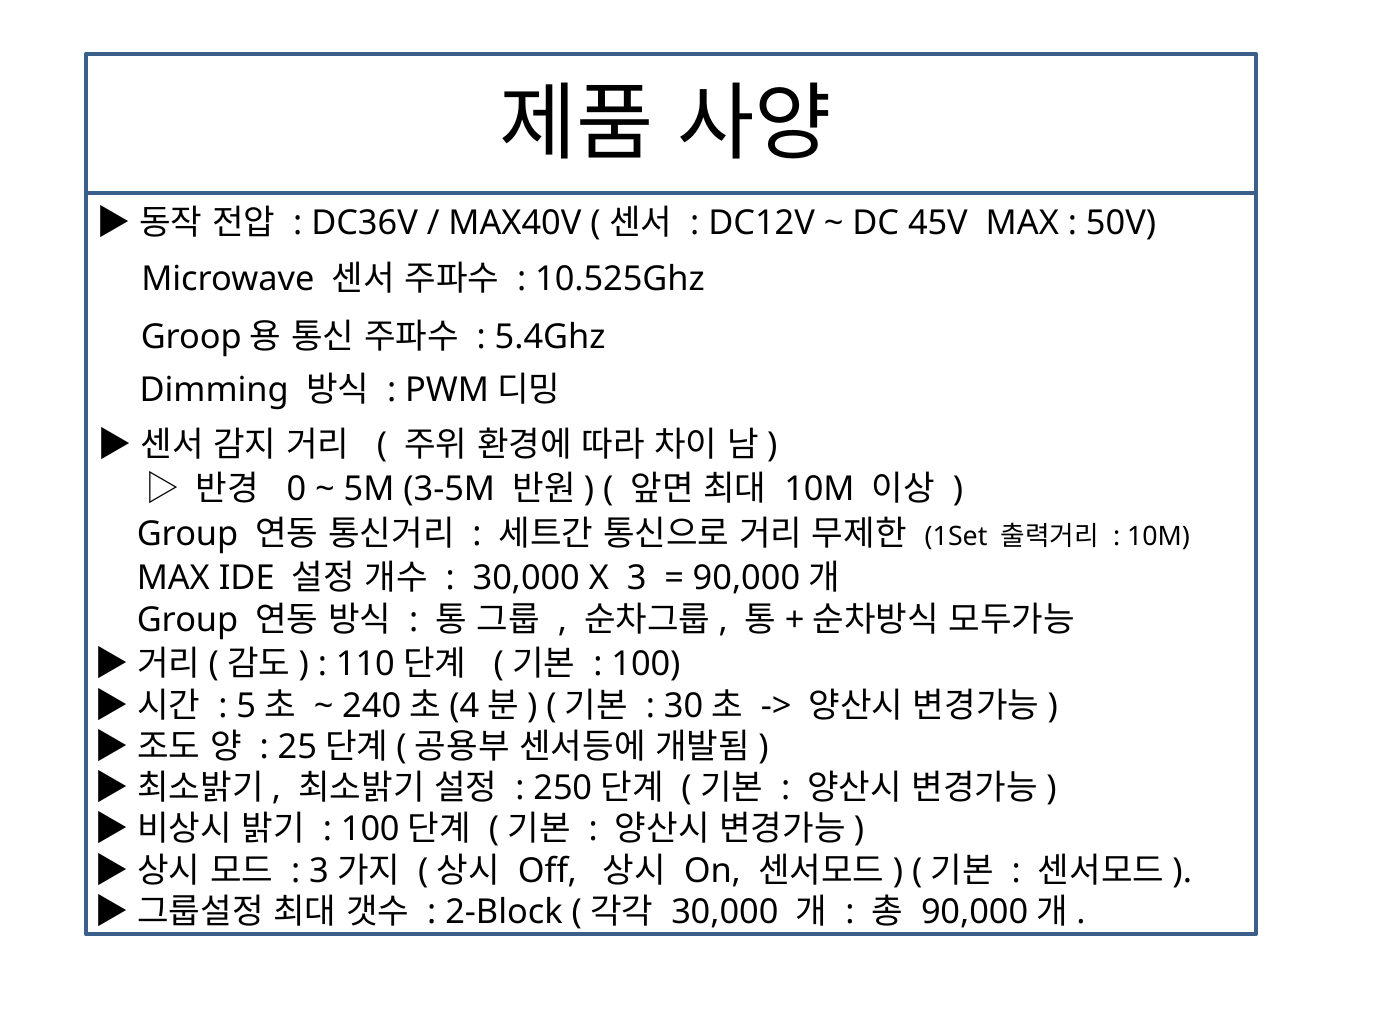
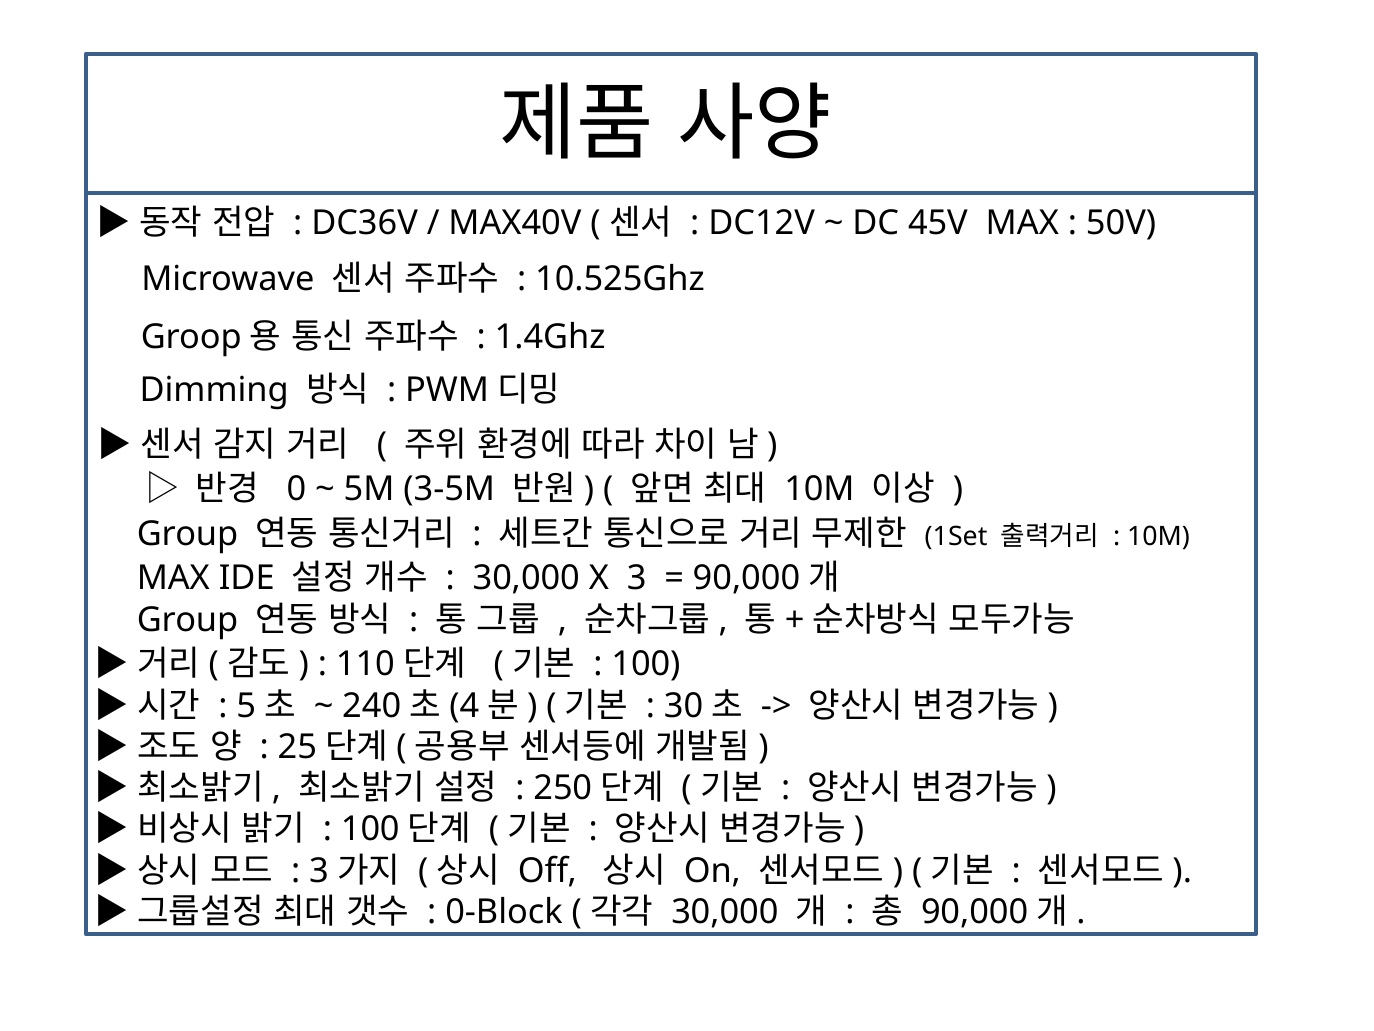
5.4Ghz: 5.4Ghz -> 1.4Ghz (550, 337)
2-Block: 2-Block -> 0-Block (504, 912)
